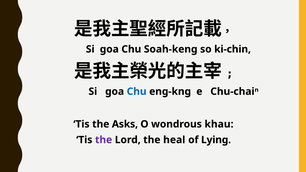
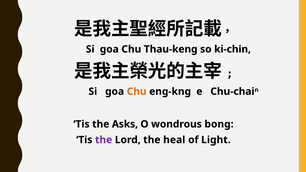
Soah-keng: Soah-keng -> Thau-keng (171, 49)
Chu colour: blue -> orange (137, 92)
khau: khau -> bong (219, 124)
Lying: Lying -> Light (216, 140)
